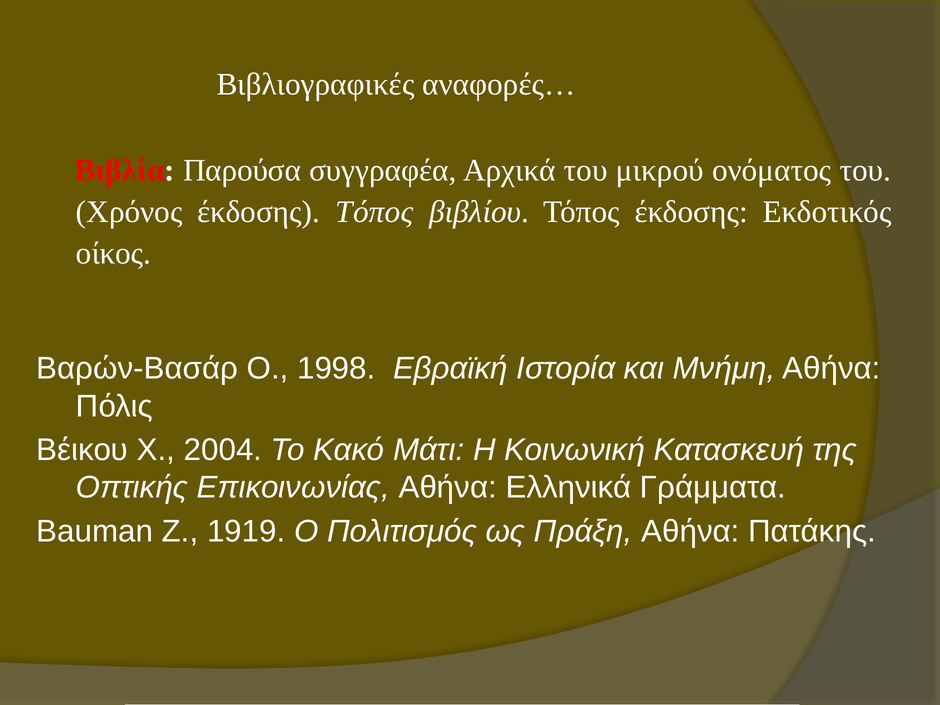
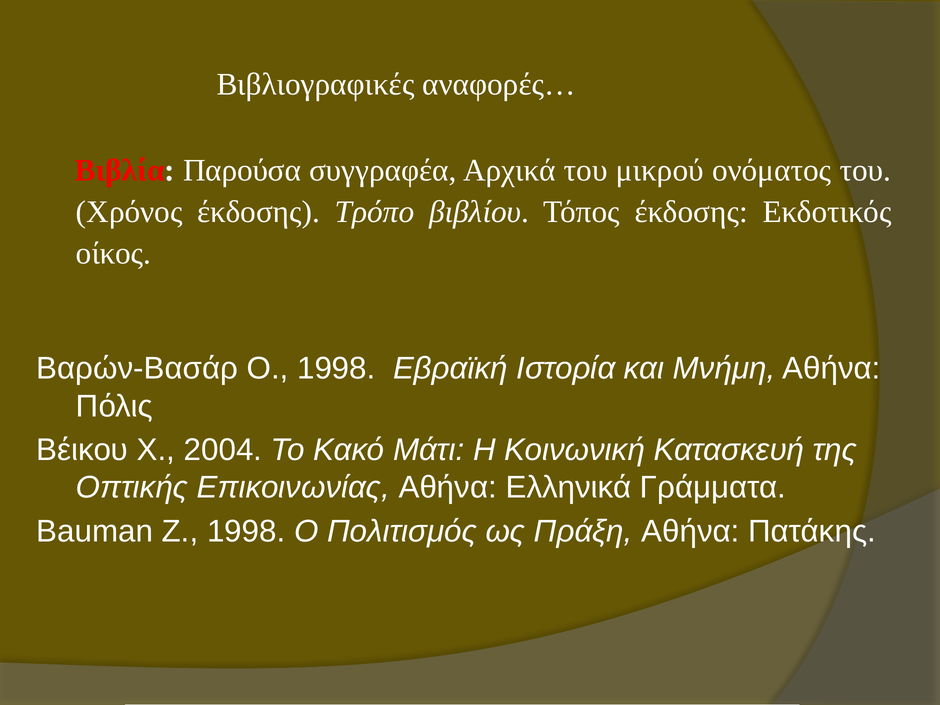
έκδοσης Τόπος: Τόπος -> Τρόπο (375, 212)
Z 1919: 1919 -> 1998 (246, 531)
